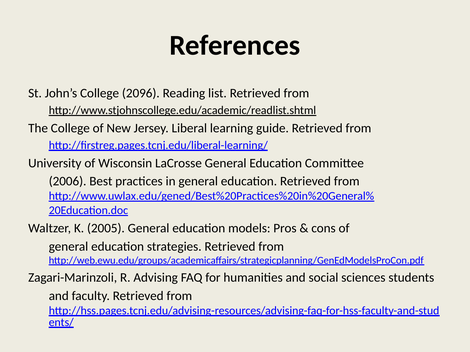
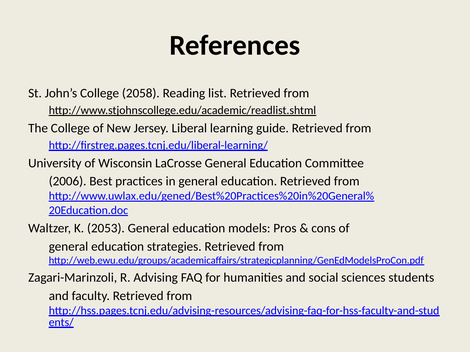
2096: 2096 -> 2058 (141, 93)
2005: 2005 -> 2053 (106, 229)
